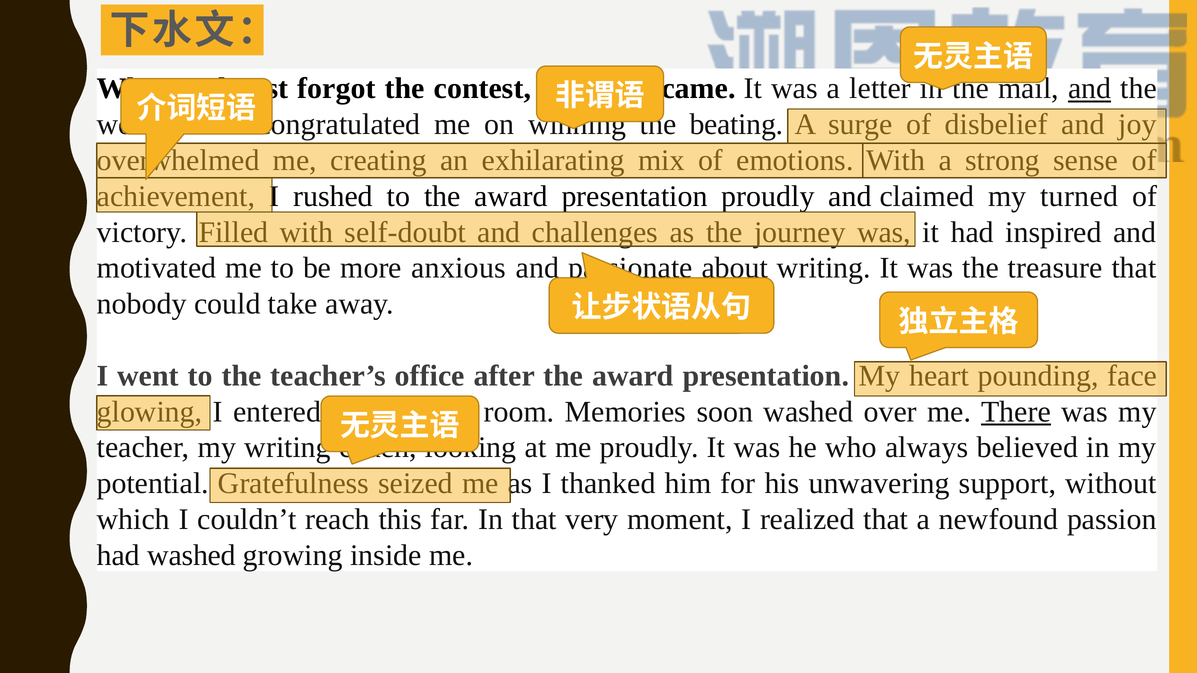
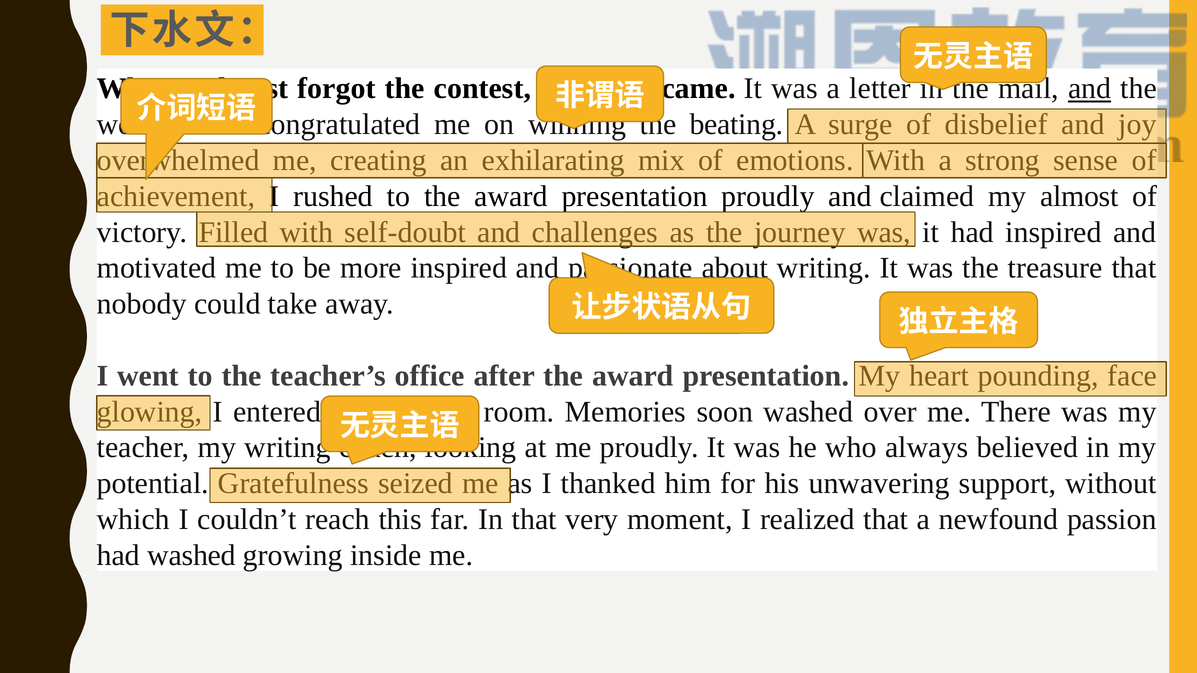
my turned: turned -> almost (1079, 196)
more anxious: anxious -> inspired (459, 268)
There underline: present -> none (1016, 412)
